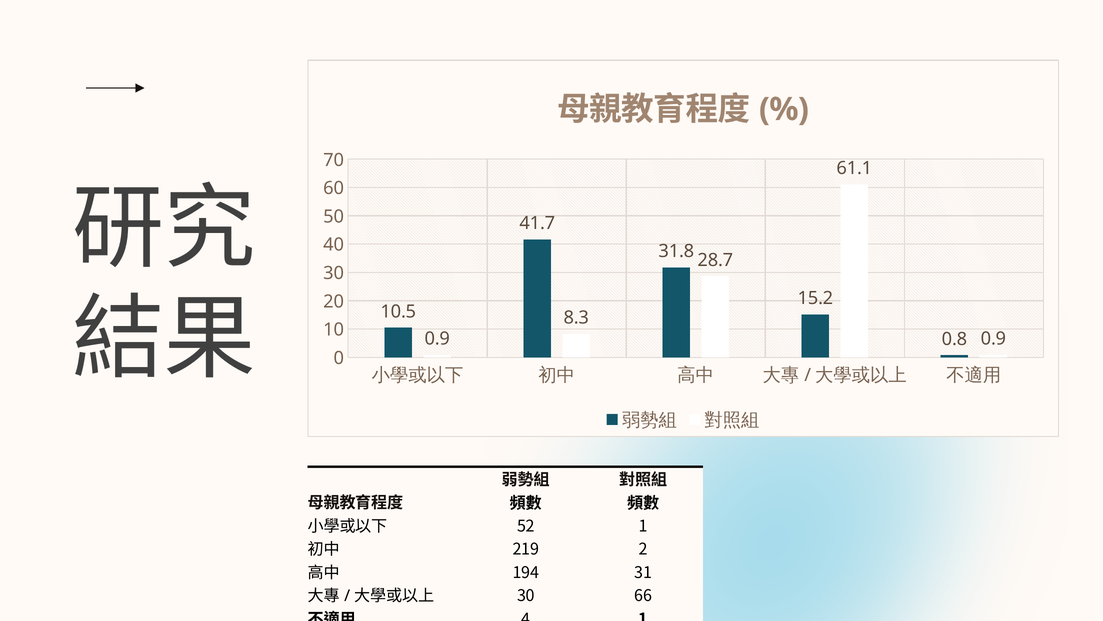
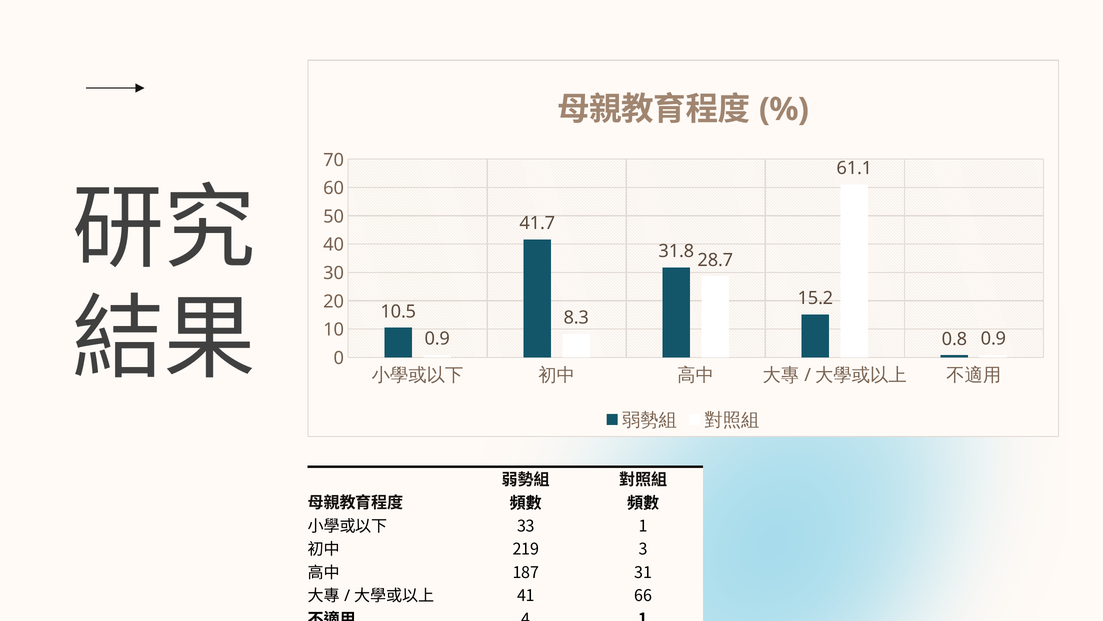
52: 52 -> 33 (526, 526)
2: 2 -> 3 (643, 549)
194: 194 -> 187 (526, 572)
30: 30 -> 41 (526, 596)
